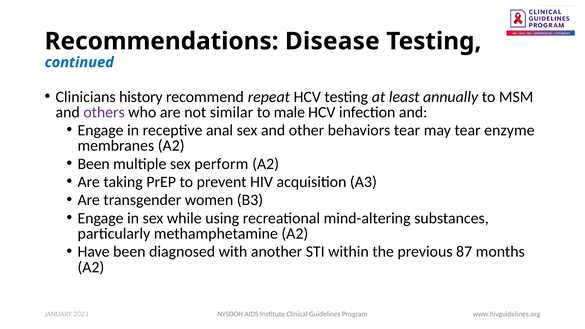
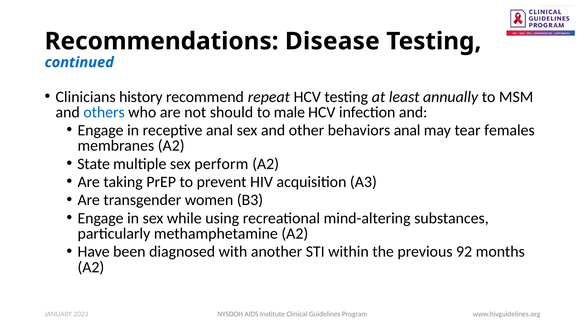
others colour: purple -> blue (104, 112)
similar: similar -> should (232, 112)
behaviors tear: tear -> anal (407, 130)
enzyme: enzyme -> females (509, 130)
Been: Been -> State (94, 164)
87: 87 -> 92 (464, 252)
